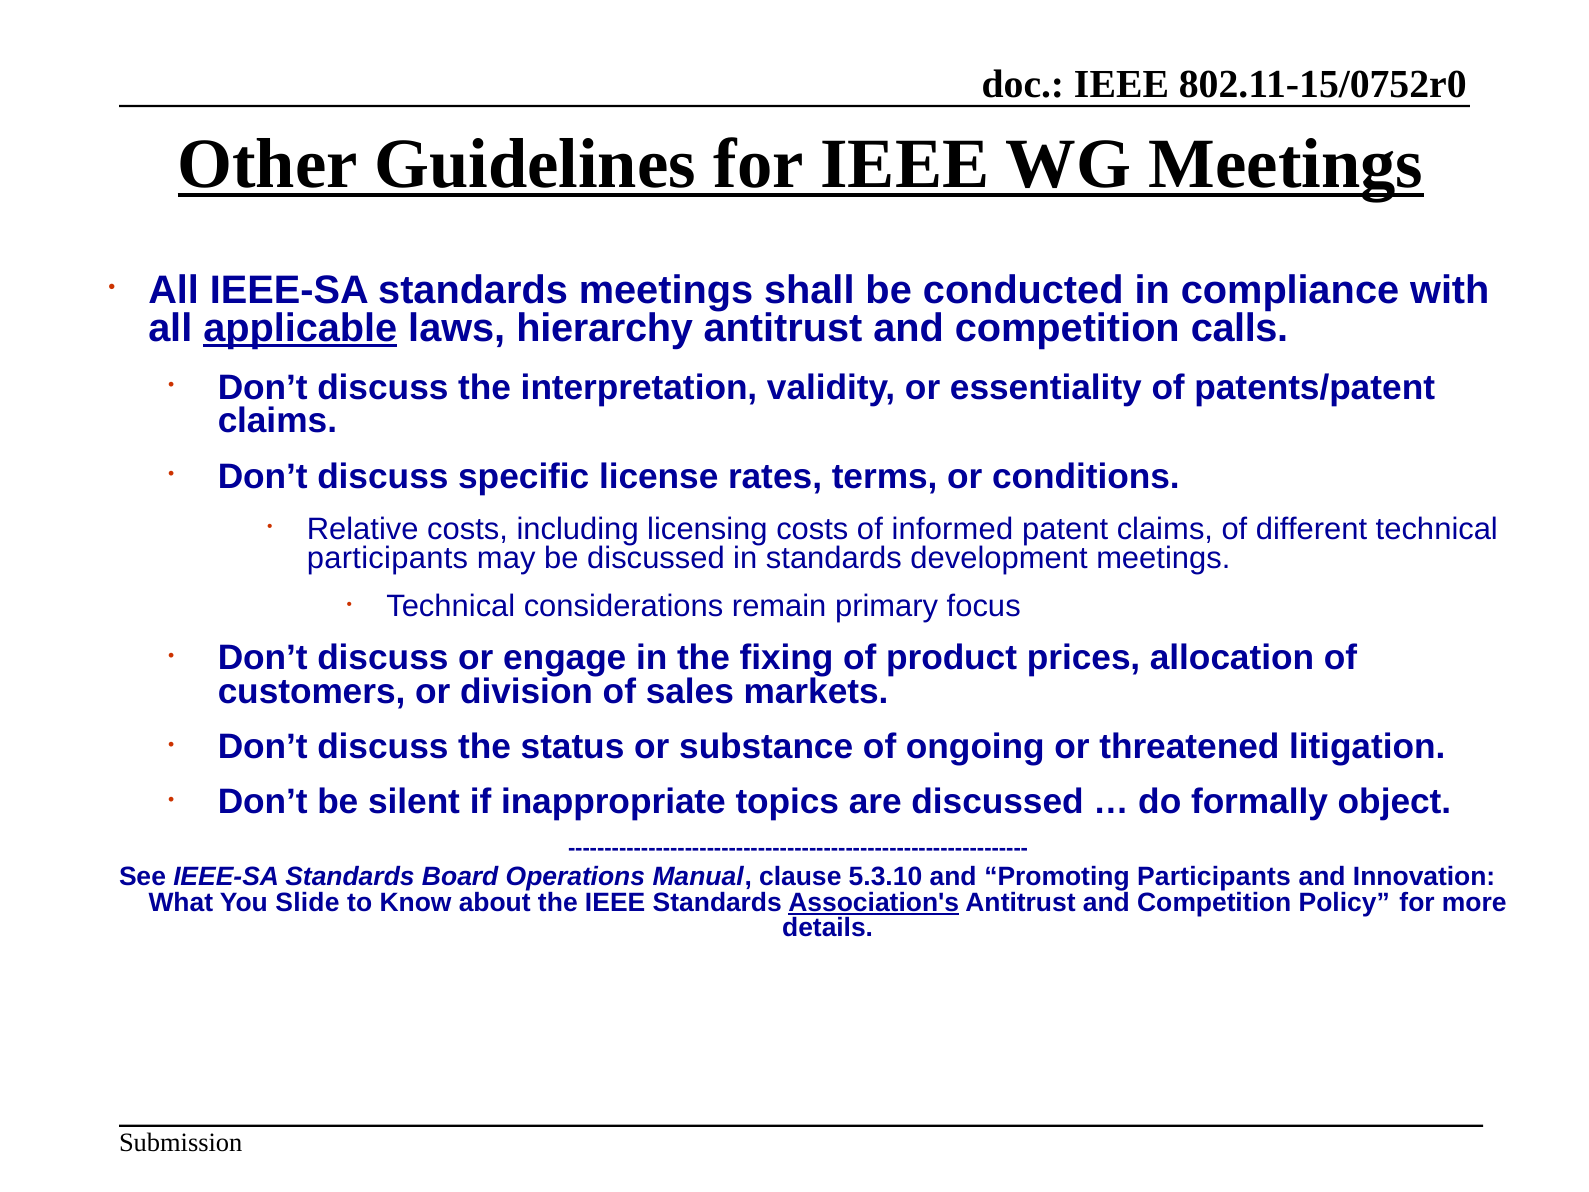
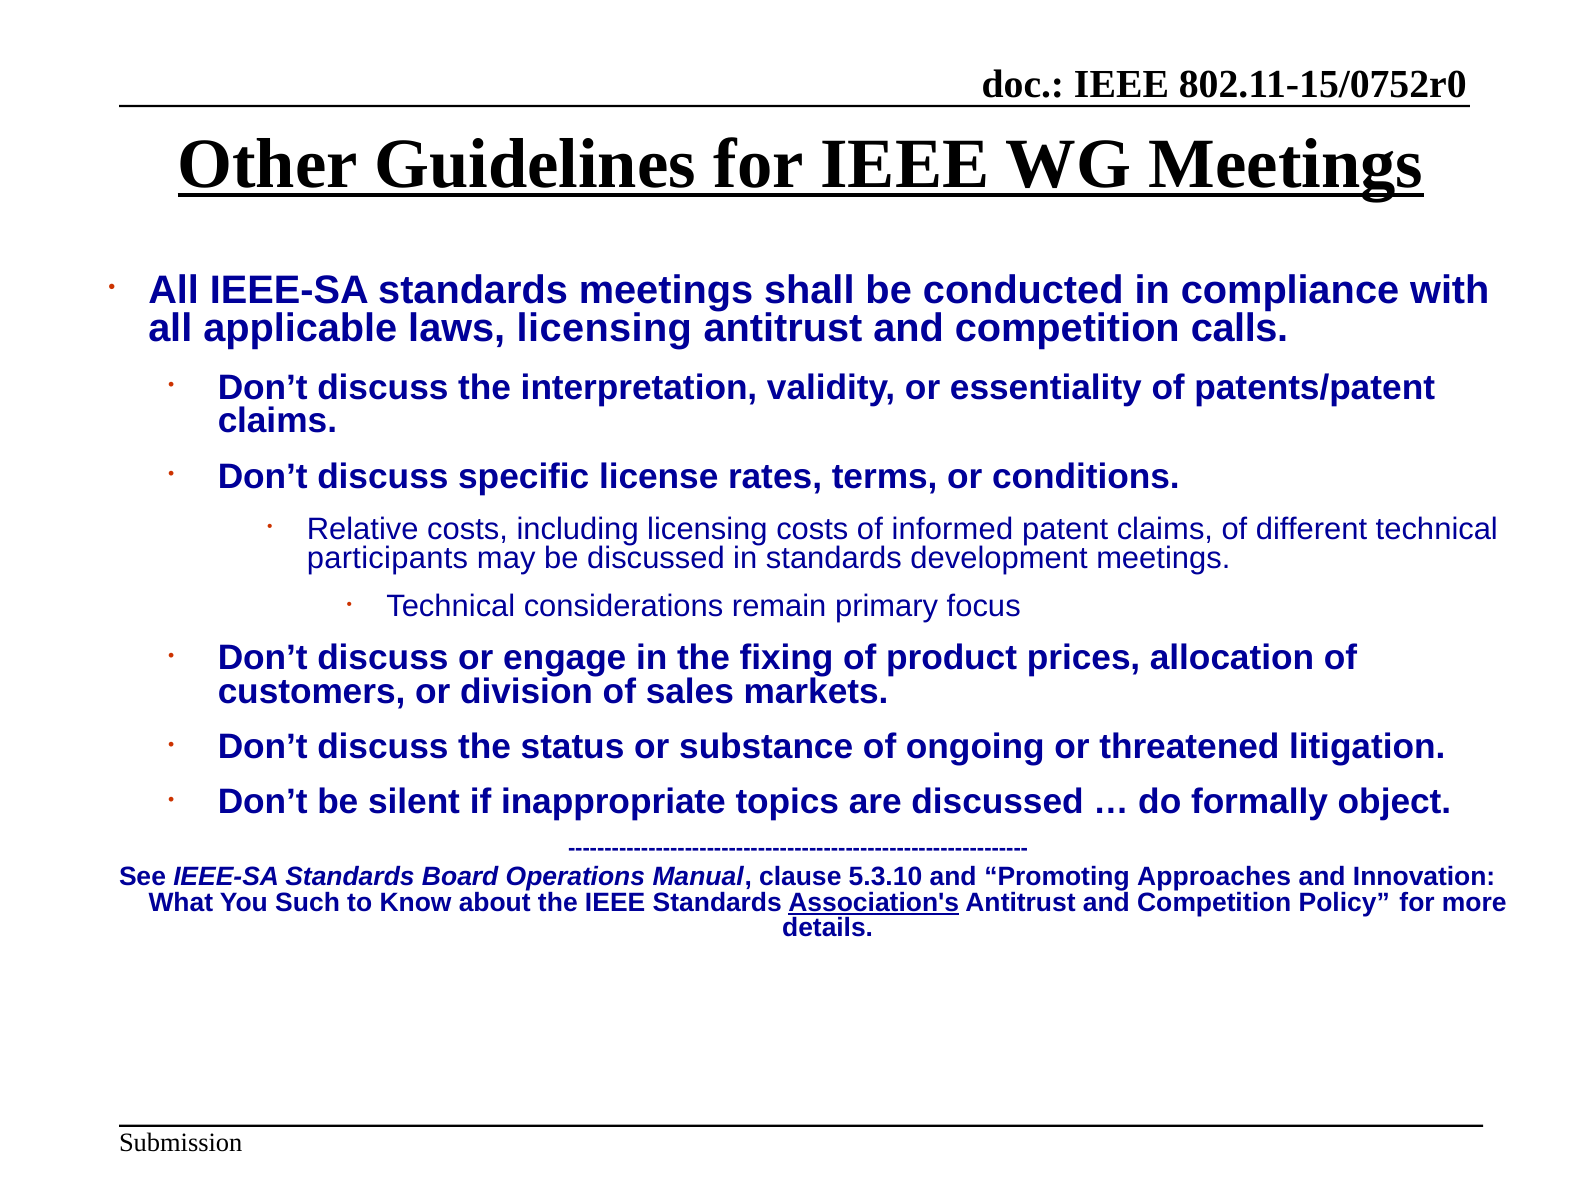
applicable underline: present -> none (300, 328)
laws hierarchy: hierarchy -> licensing (604, 328)
Promoting Participants: Participants -> Approaches (1214, 877)
Slide: Slide -> Such (308, 902)
